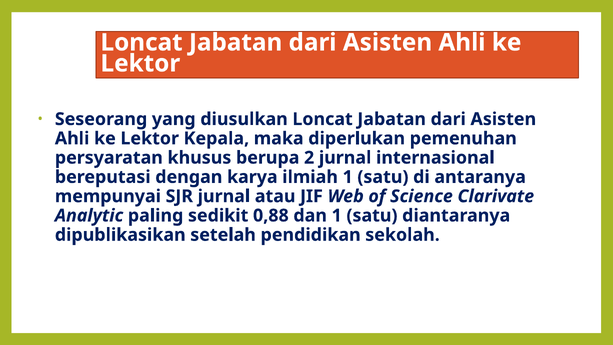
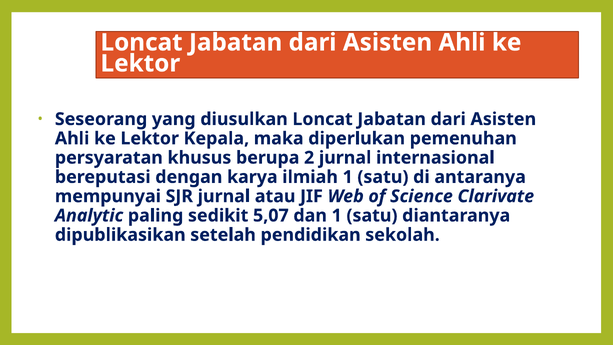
0,88: 0,88 -> 5,07 (271, 215)
